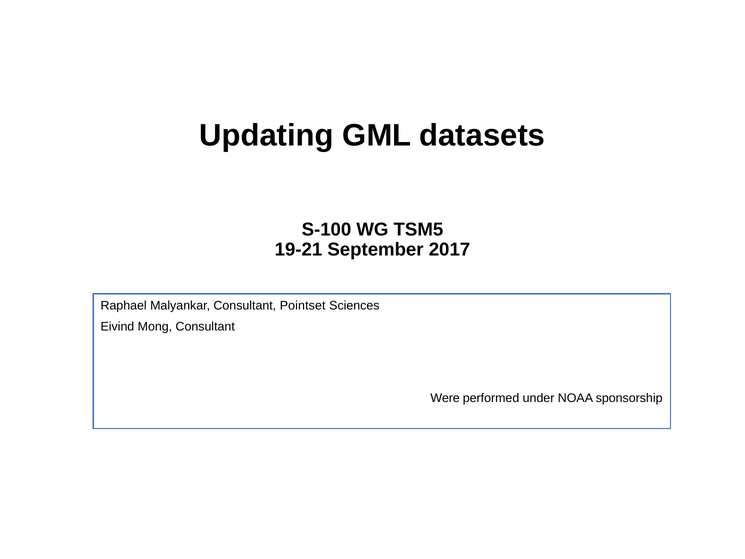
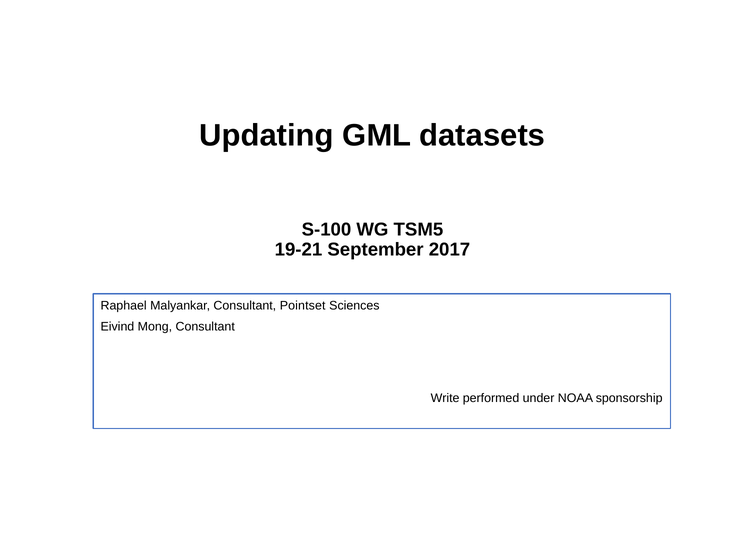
Were: Were -> Write (445, 398)
